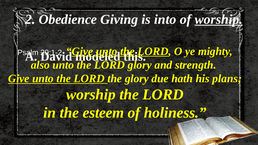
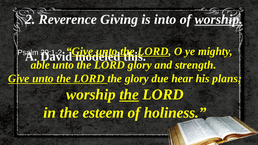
Obedience: Obedience -> Reverence (68, 19)
also: also -> able (40, 65)
hath: hath -> hear (182, 79)
the underline: none -> present (129, 95)
